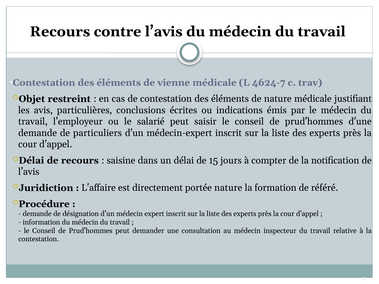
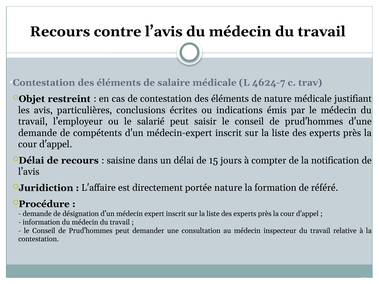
vienne: vienne -> salaire (174, 83)
particuliers: particuliers -> compétents (97, 133)
